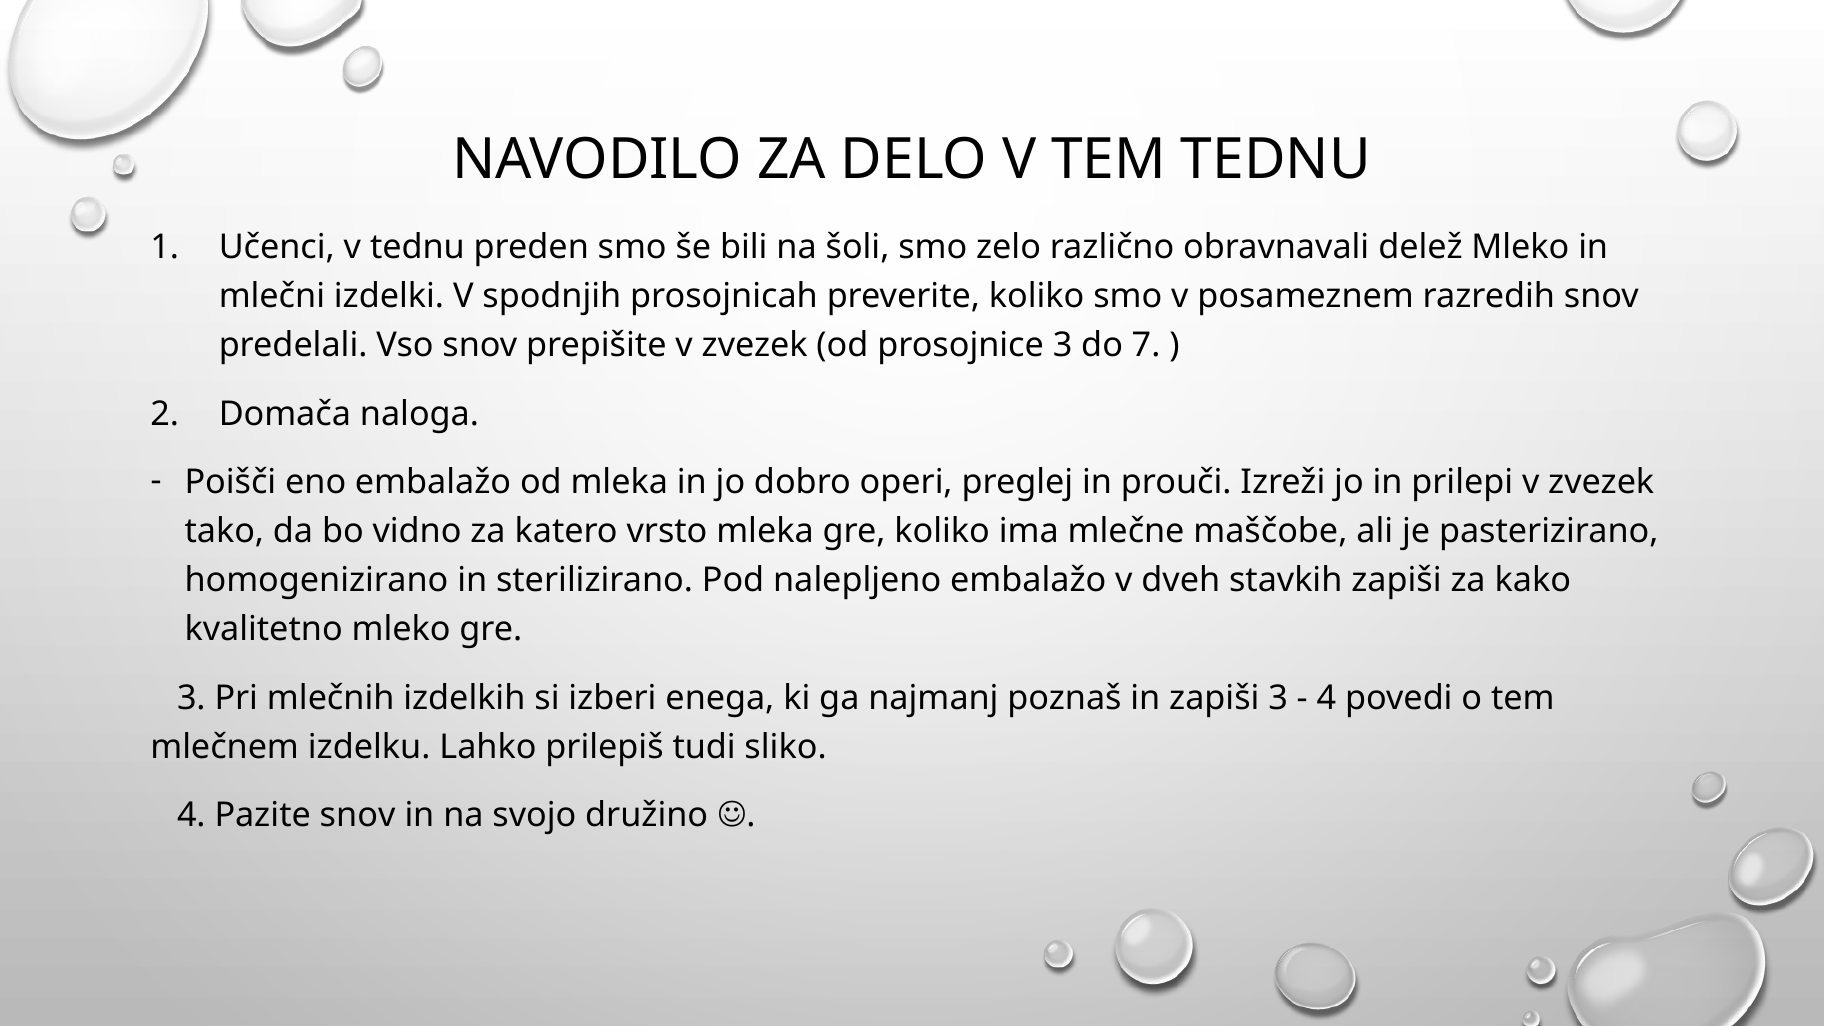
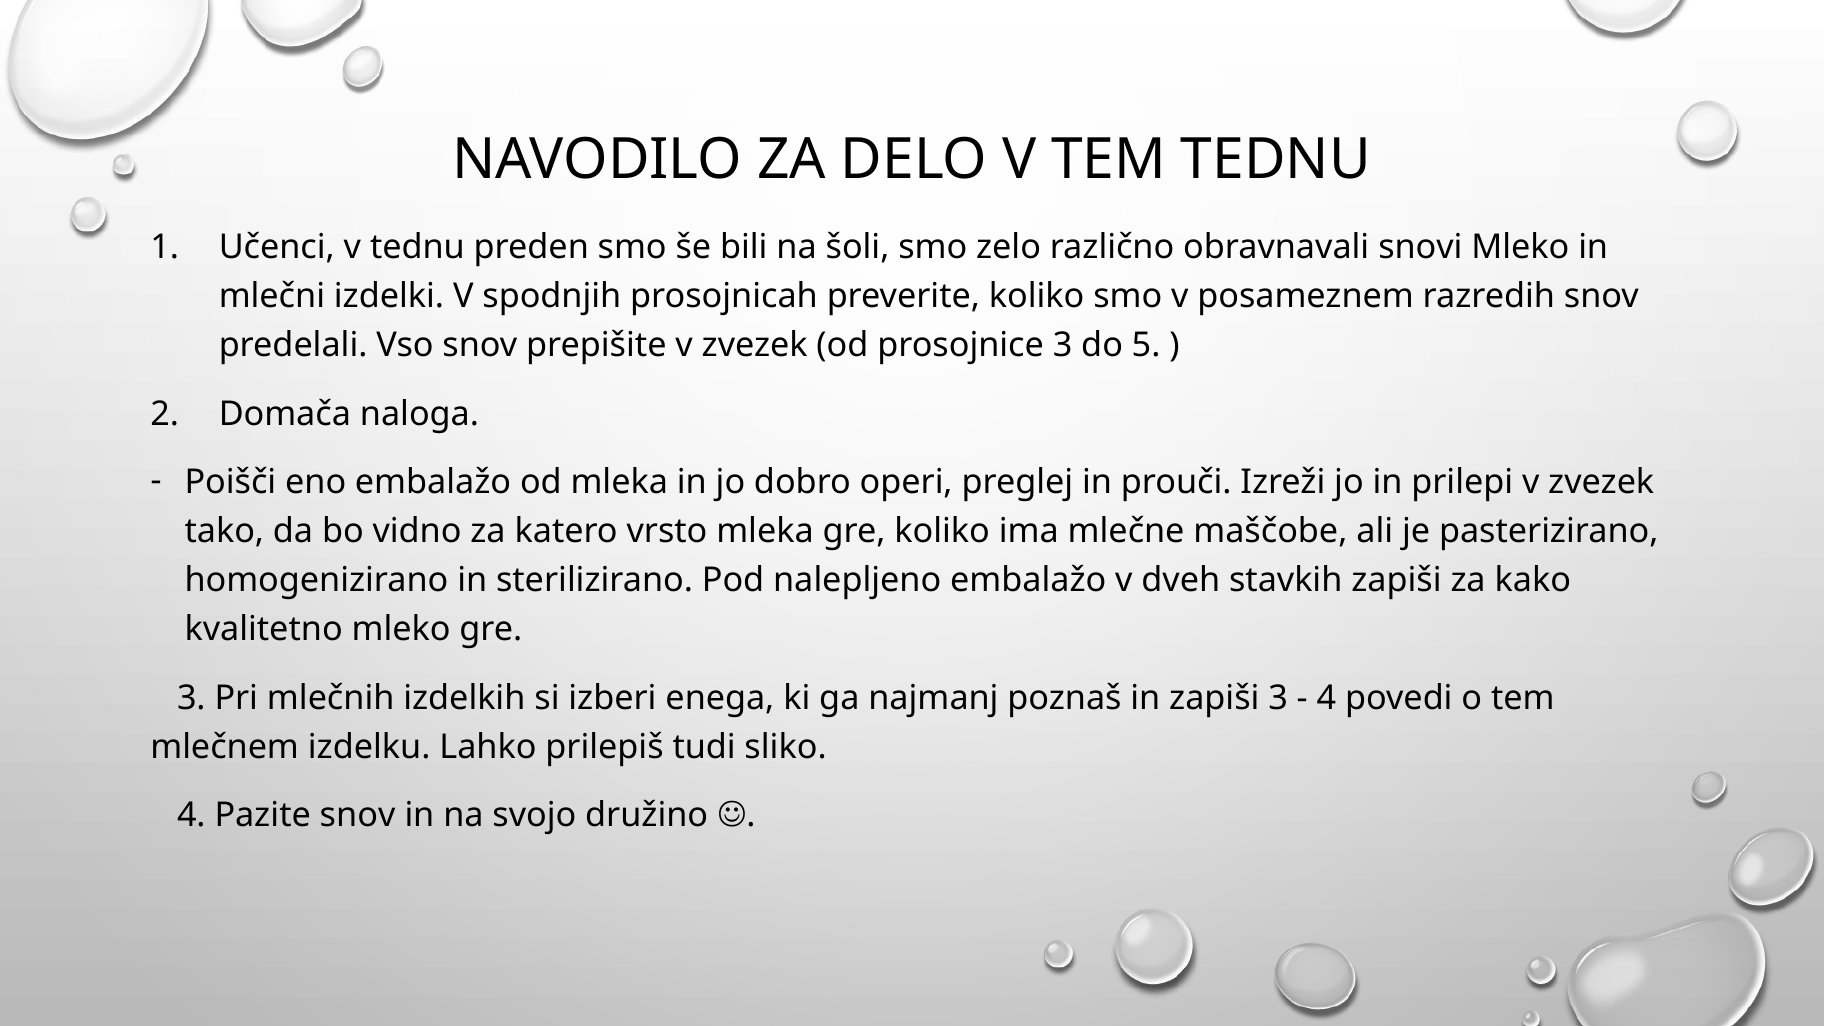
delež: delež -> snovi (1420, 247)
7: 7 -> 5 (1146, 346)
